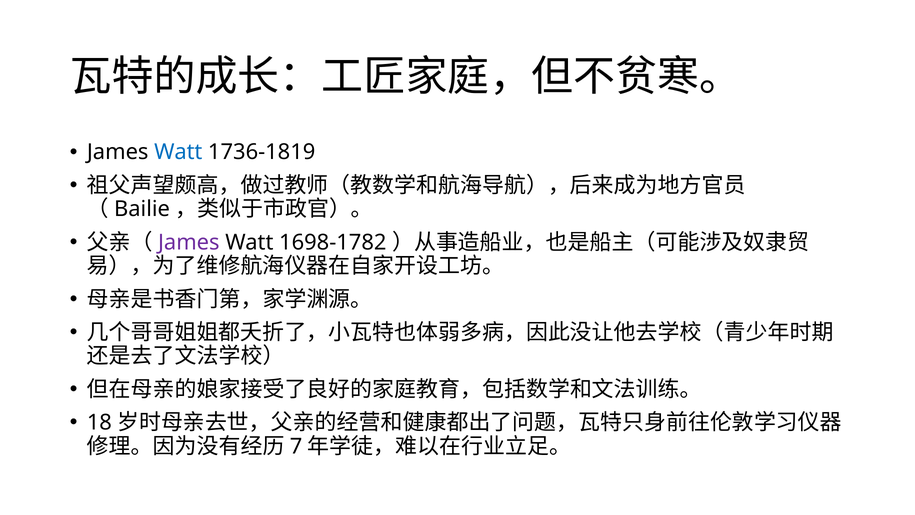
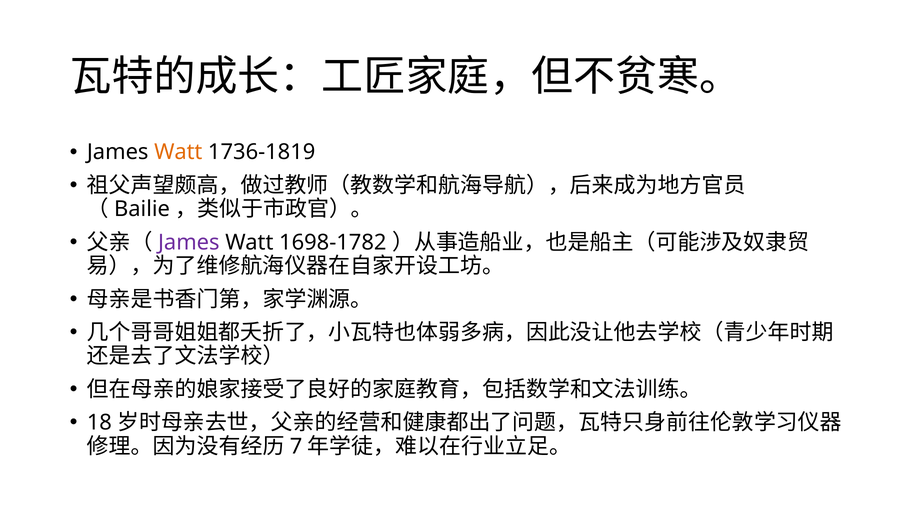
Watt colour: blue -> orange (178, 152)
